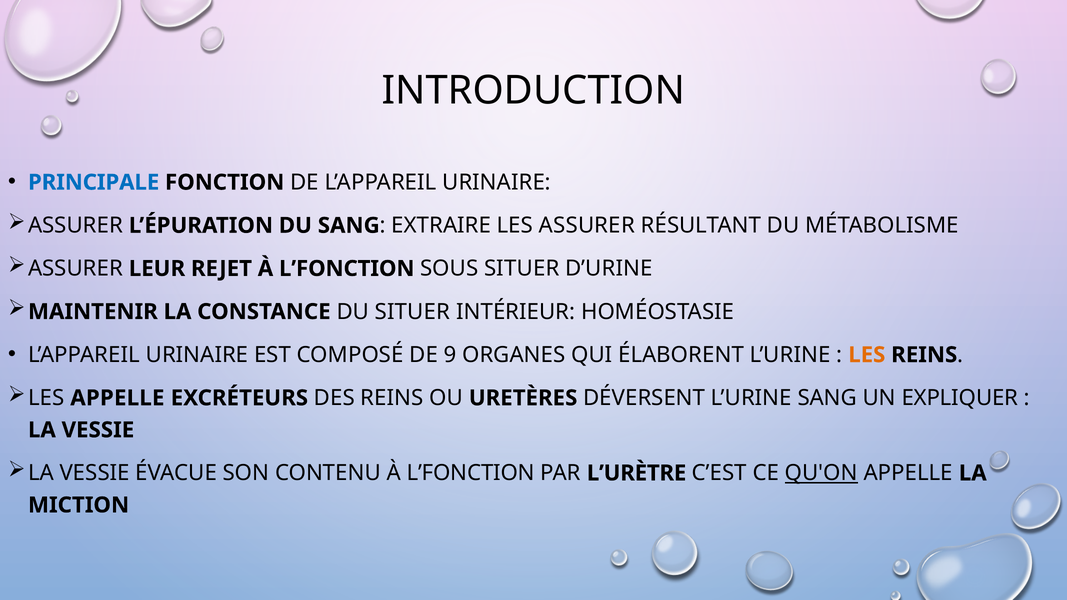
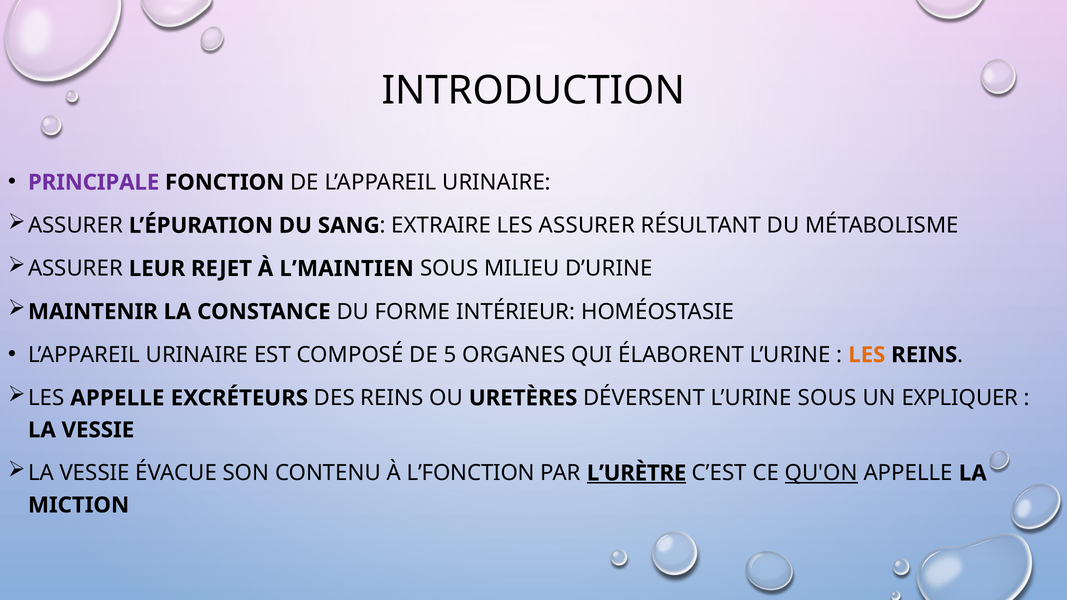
PRINCIPALE colour: blue -> purple (94, 182)
REJET À L’FONCTION: L’FONCTION -> L’MAINTIEN (347, 269)
SOUS SITUER: SITUER -> MILIEU (522, 269)
DU SITUER: SITUER -> FORME (413, 312)
9: 9 -> 5 (450, 355)
L’URINE SANG: SANG -> SOUS (827, 398)
L’URÈTRE underline: none -> present (637, 473)
